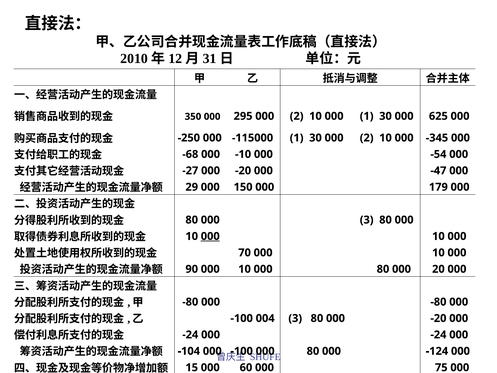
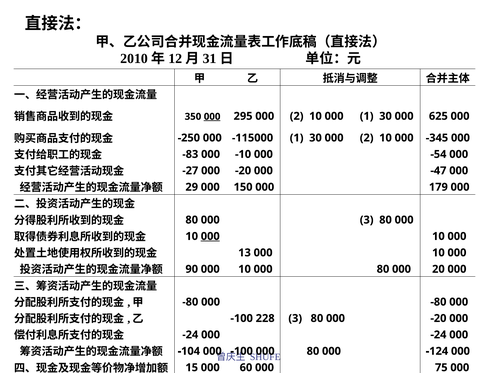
000 underline: none -> present (212, 117)
-68: -68 -> -83 (190, 154)
70: 70 -> 13 (245, 253)
004: 004 -> 228 (265, 318)
